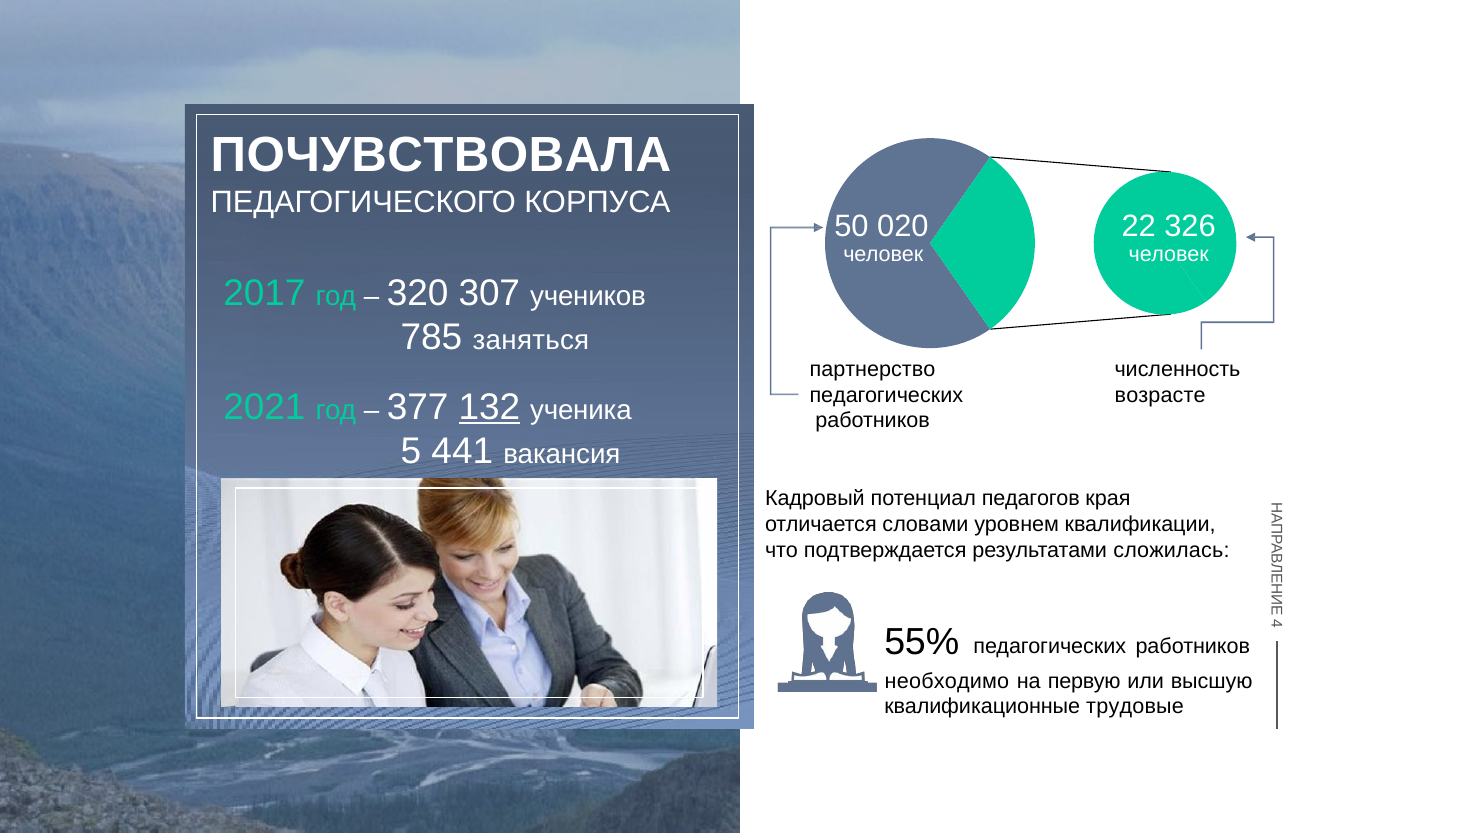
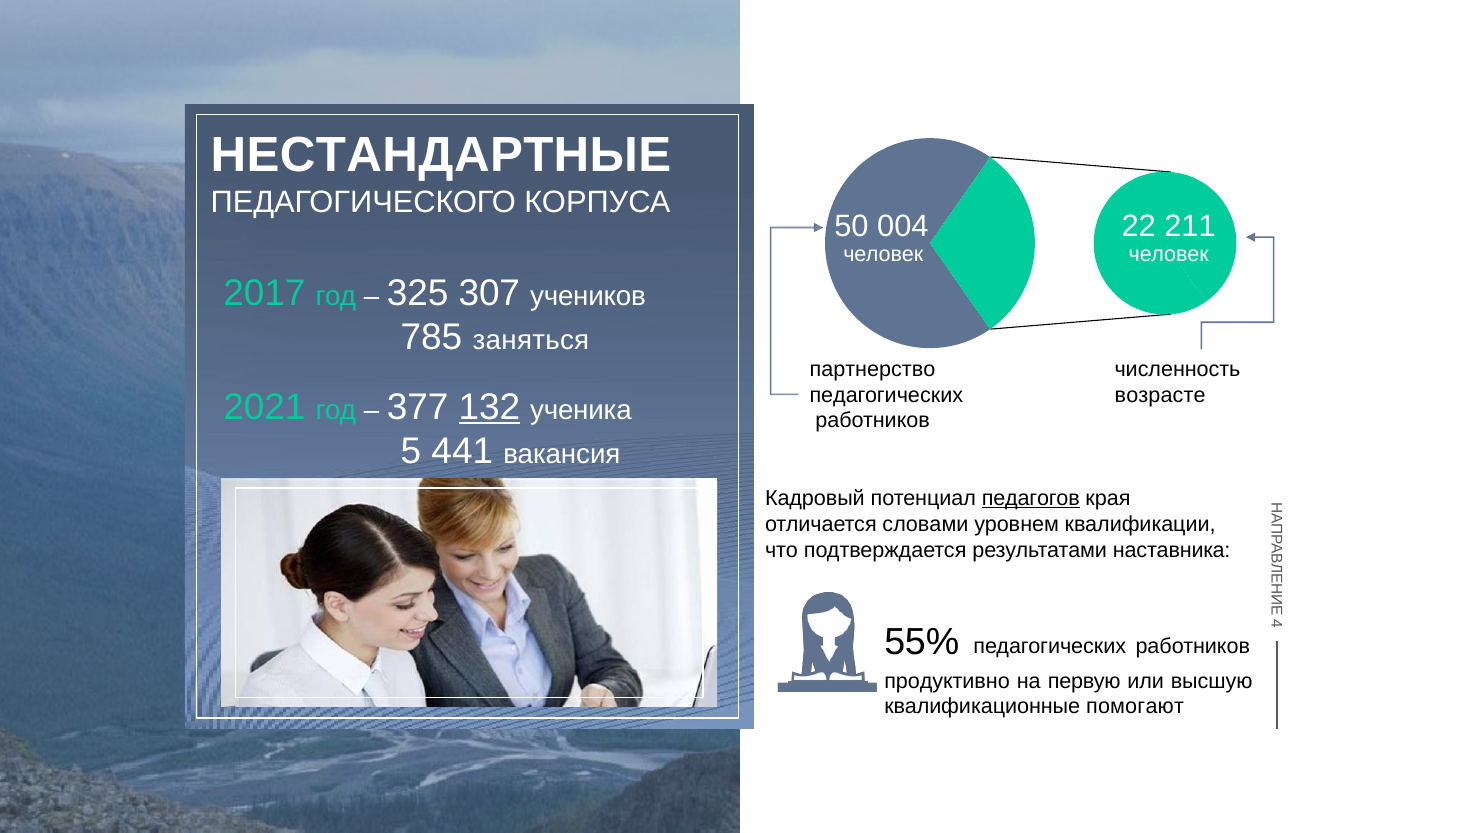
ПОЧУВСТВОВАЛА: ПОЧУВСТВОВАЛА -> НЕСТАНДАРТНЫЕ (441, 155)
020: 020 -> 004 (903, 226)
326: 326 -> 211 (1190, 226)
320: 320 -> 325 (418, 293)
педагогов underline: none -> present (1031, 498)
сложилась: сложилась -> наставника (1172, 550)
необходимо: необходимо -> продуктивно (947, 681)
трудовые: трудовые -> помогают (1135, 706)
